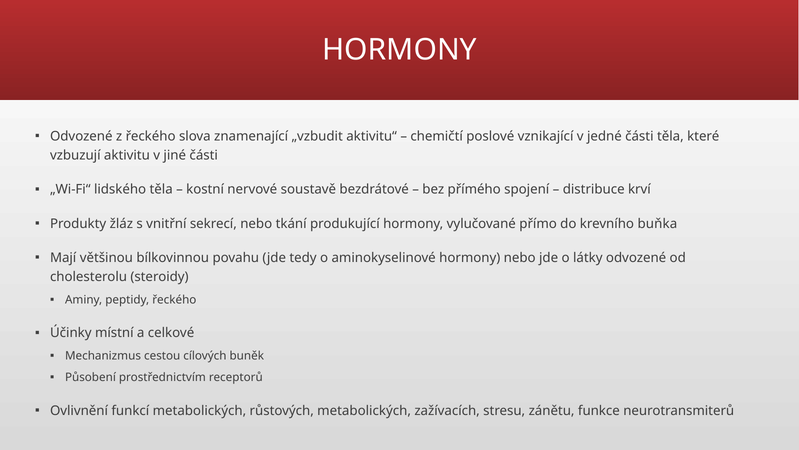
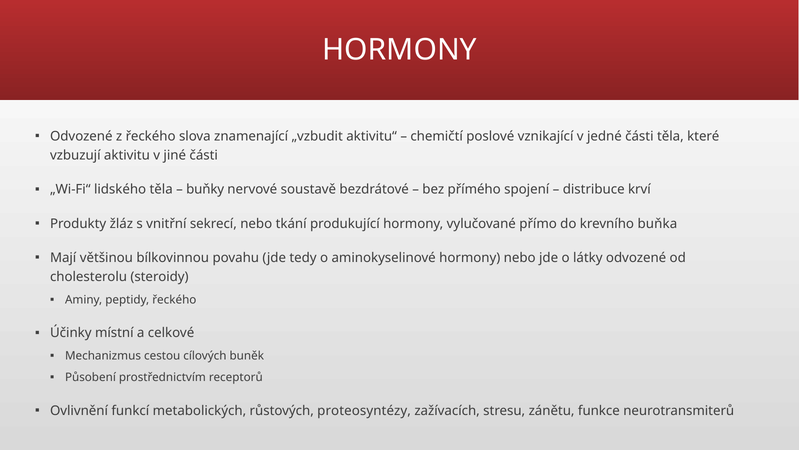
kostní: kostní -> buňky (205, 189)
růstových metabolických: metabolických -> proteosyntézy (364, 410)
